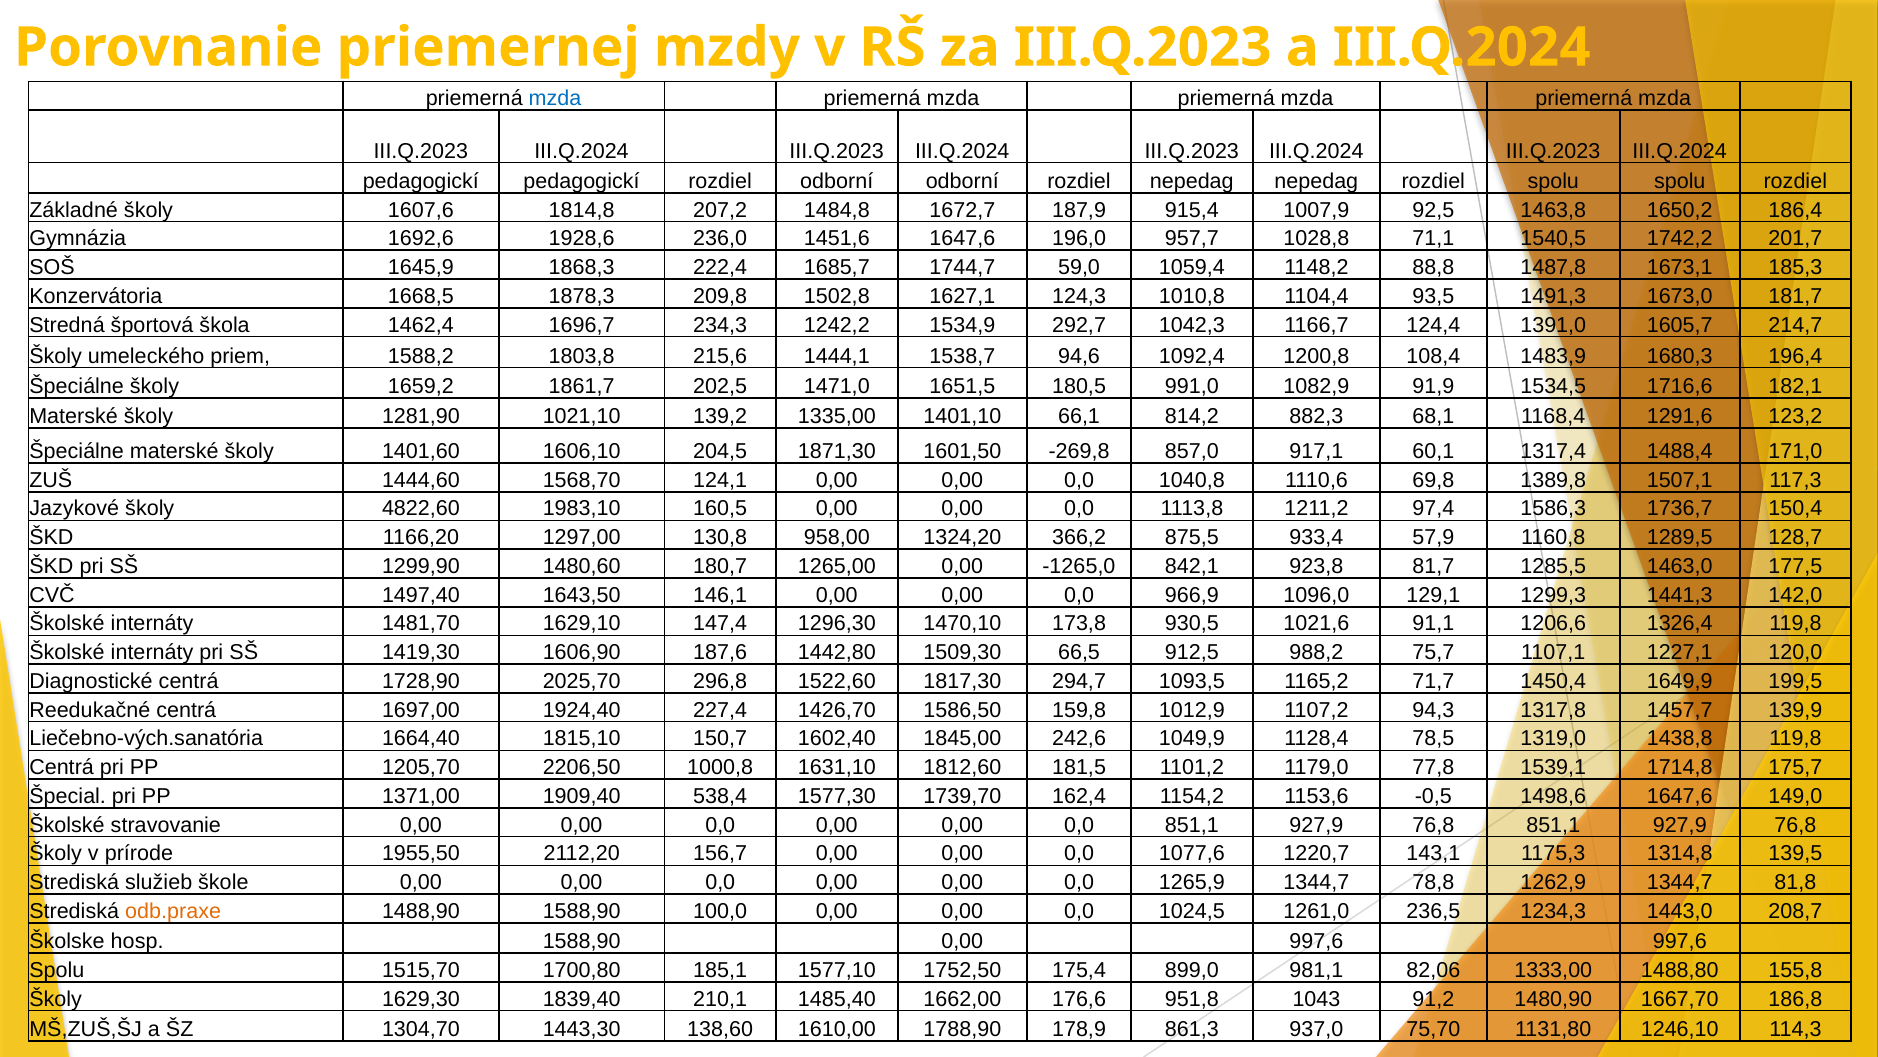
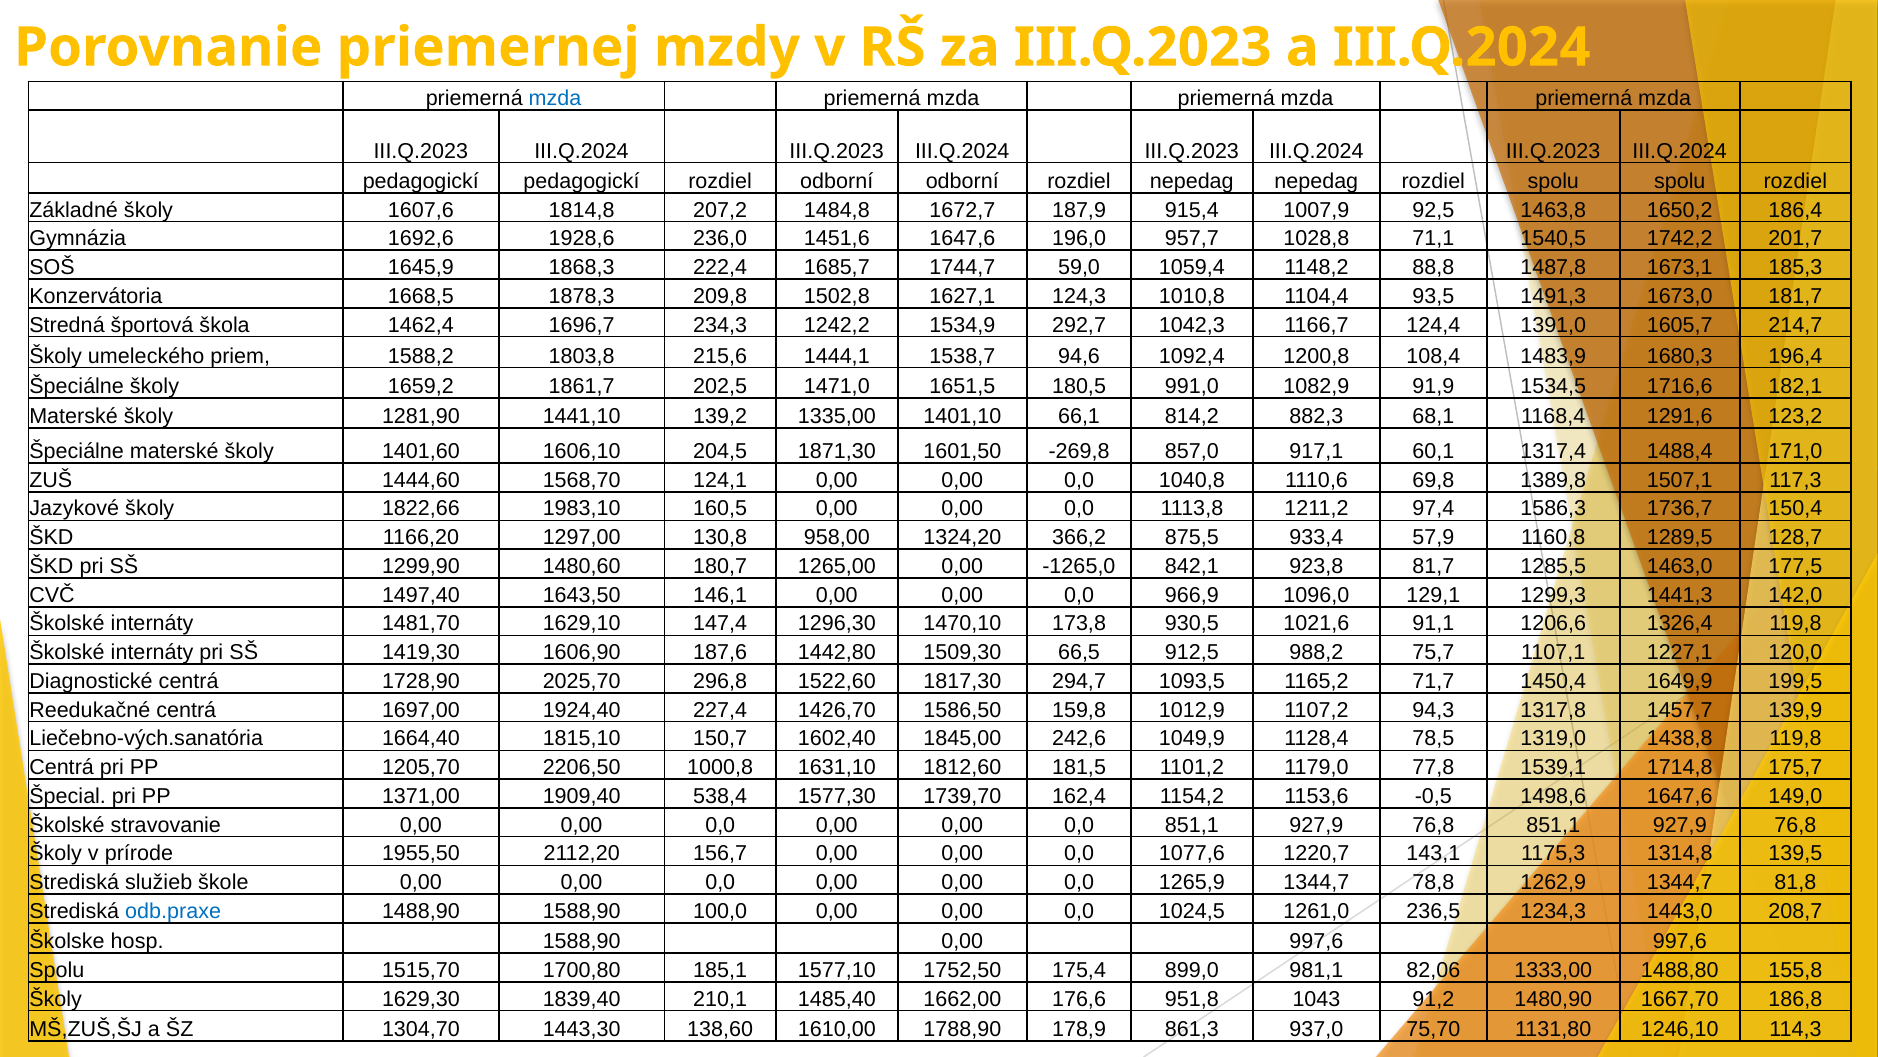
1021,10: 1021,10 -> 1441,10 (582, 416)
4822,60: 4822,60 -> 1822,66 (421, 509)
odb.praxe colour: orange -> blue (173, 911)
